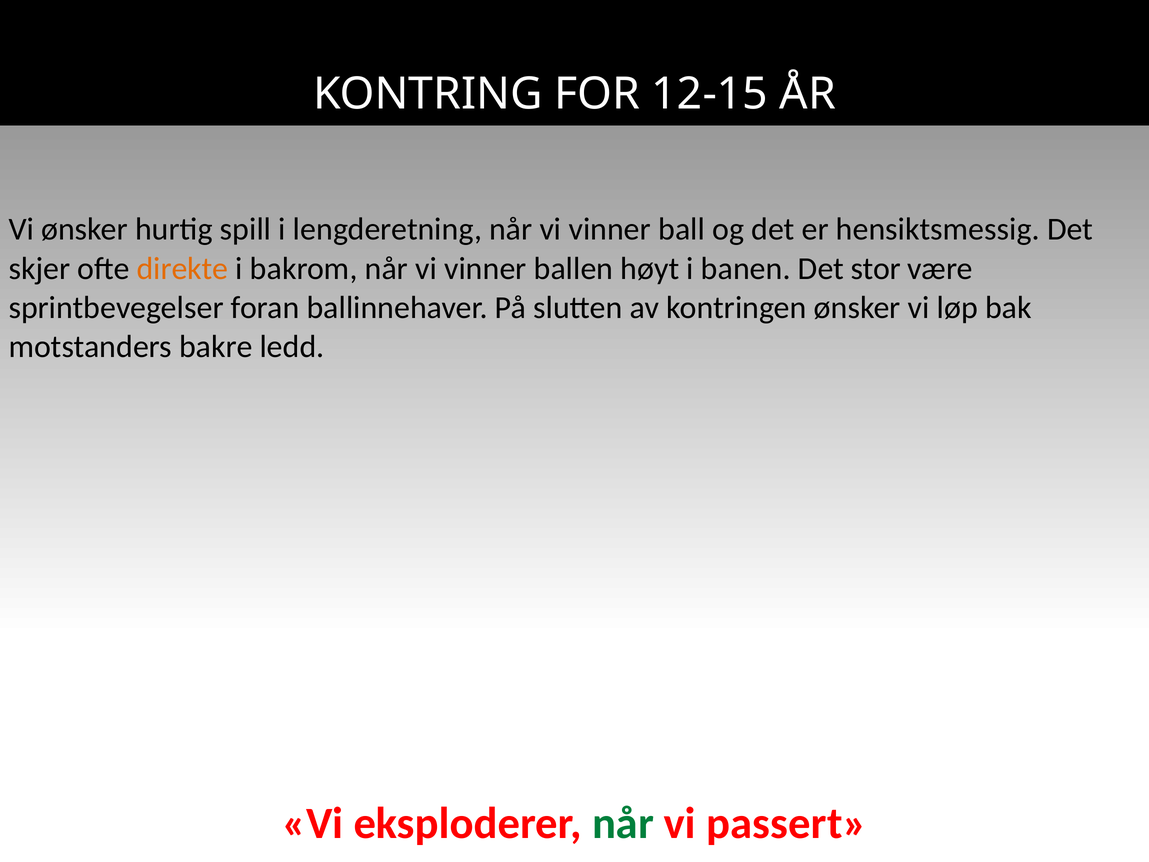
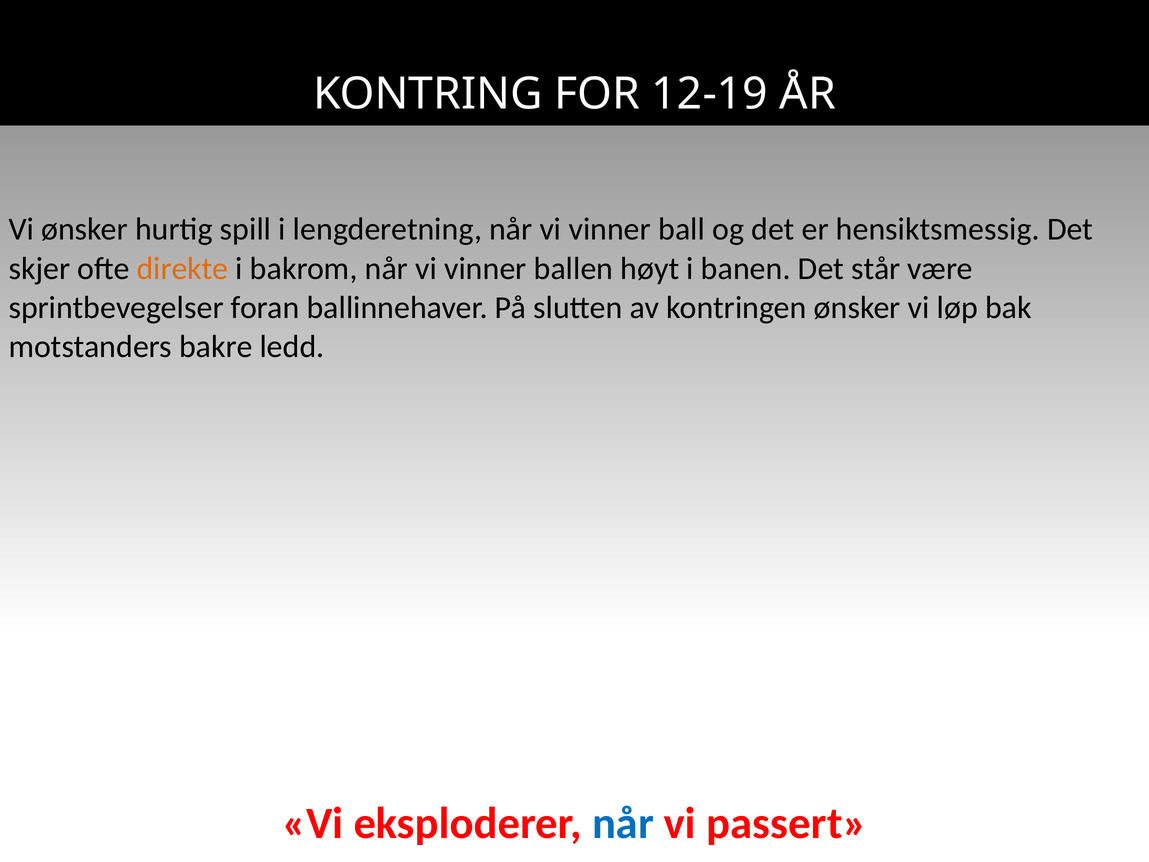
12-15: 12-15 -> 12-19 (710, 94)
stor: stor -> står (876, 268)
når colour: green -> blue (623, 823)
